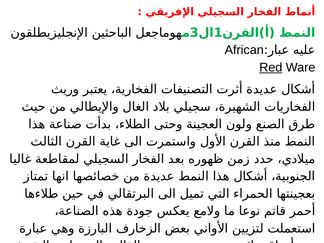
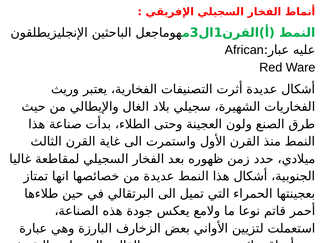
Red underline: present -> none (271, 67)
